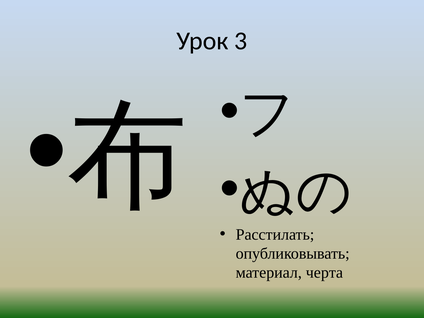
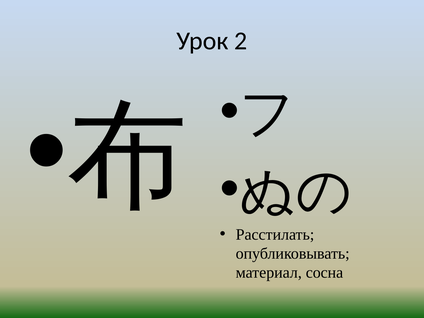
3: 3 -> 2 (241, 41)
черта: черта -> сосна (324, 273)
